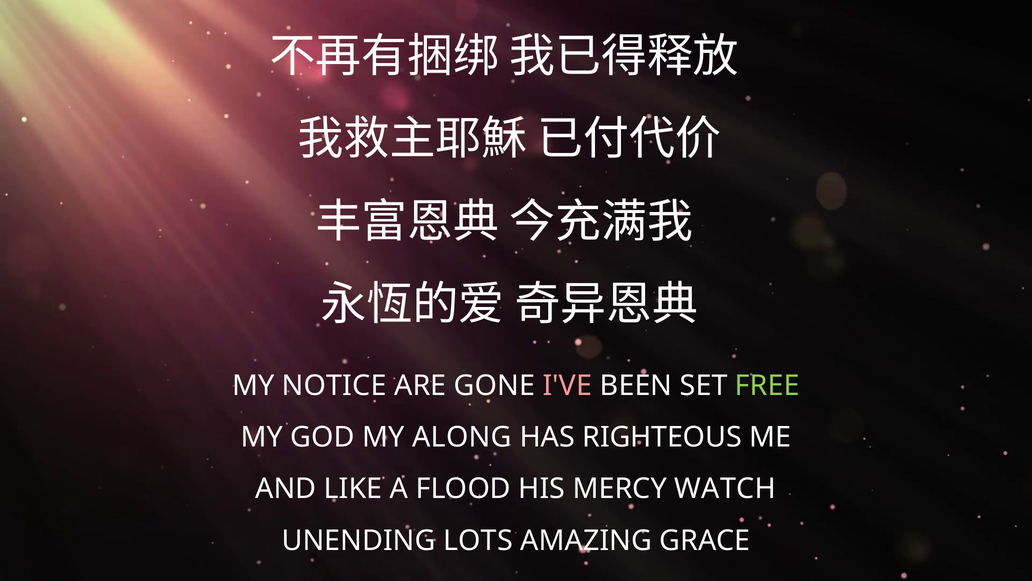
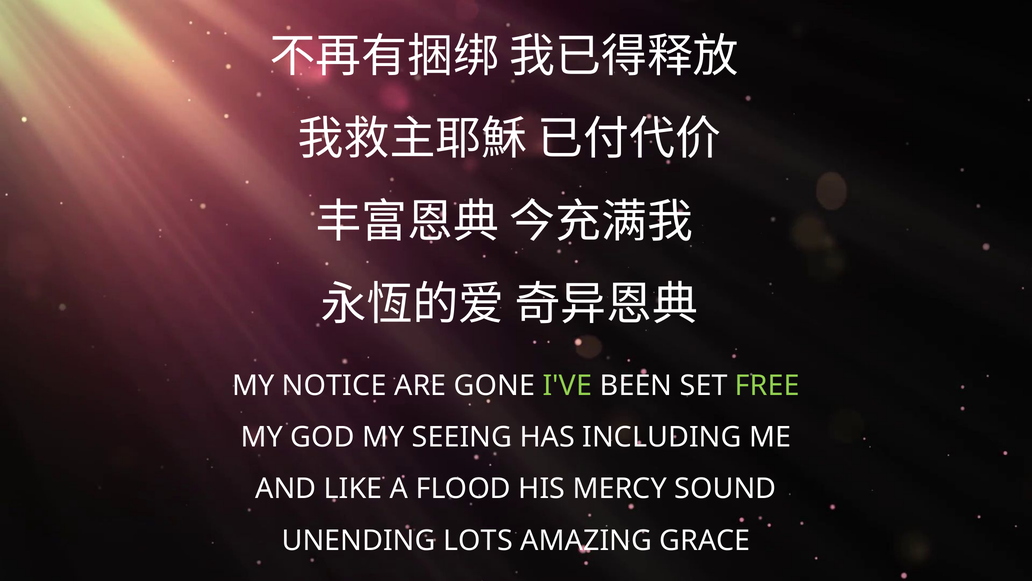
I'VE colour: pink -> light green (567, 385)
ALONG: ALONG -> SEEING (462, 437)
RIGHTEOUS: RIGHTEOUS -> INCLUDING (662, 437)
WATCH: WATCH -> SOUND (725, 489)
